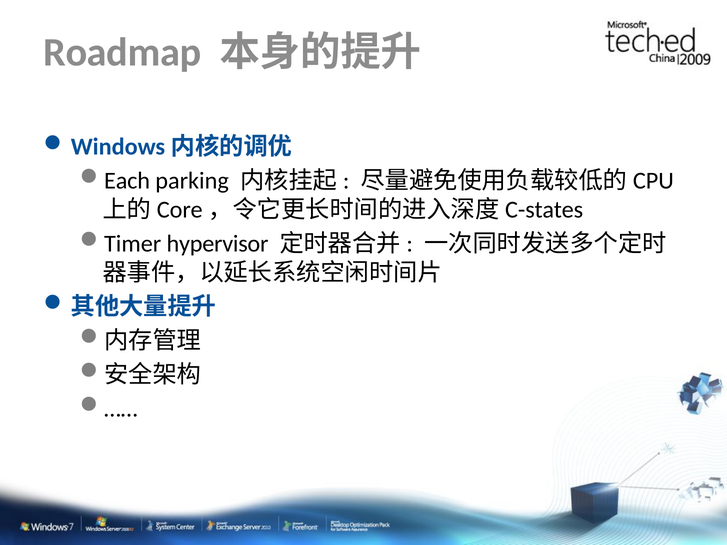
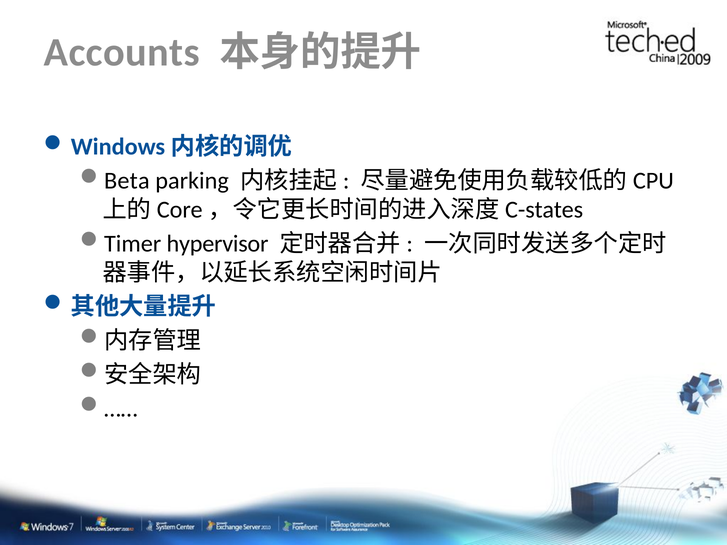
Roadmap: Roadmap -> Accounts (122, 52)
Each: Each -> Beta (127, 181)
